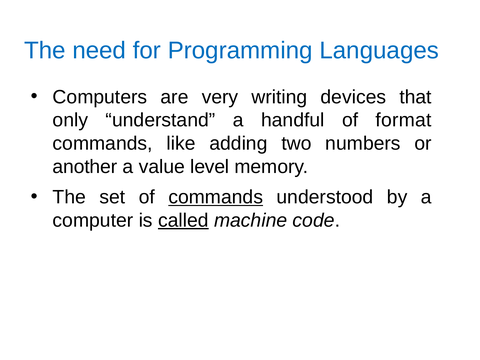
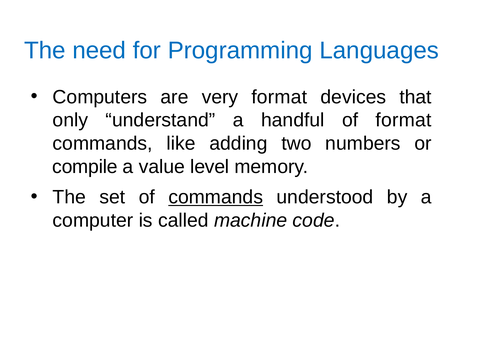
very writing: writing -> format (279, 97)
another: another -> compile (85, 167)
called underline: present -> none (183, 220)
